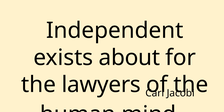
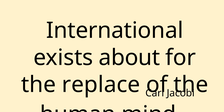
Independent: Independent -> International (115, 30)
lawyers: lawyers -> replace (101, 85)
